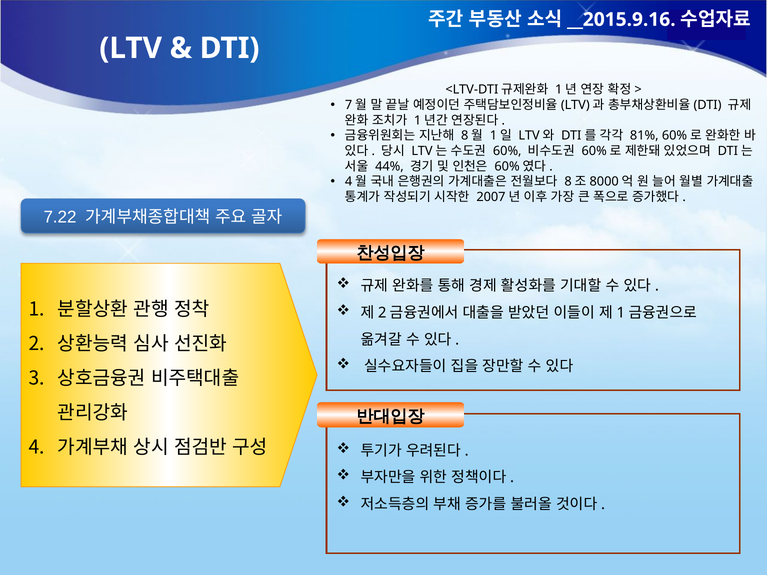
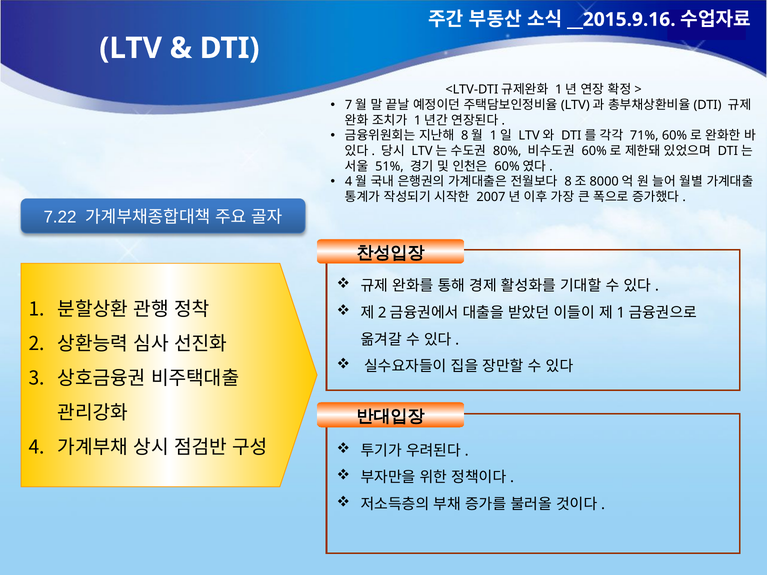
81%: 81% -> 71% (644, 136)
60%: 60% -> 80% (507, 151)
44%: 44% -> 51% (389, 166)
